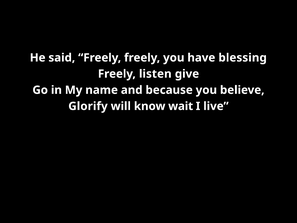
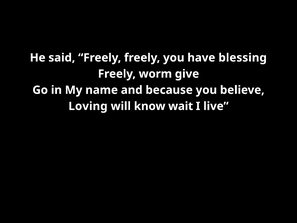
listen: listen -> worm (155, 74)
Glorify: Glorify -> Loving (88, 106)
